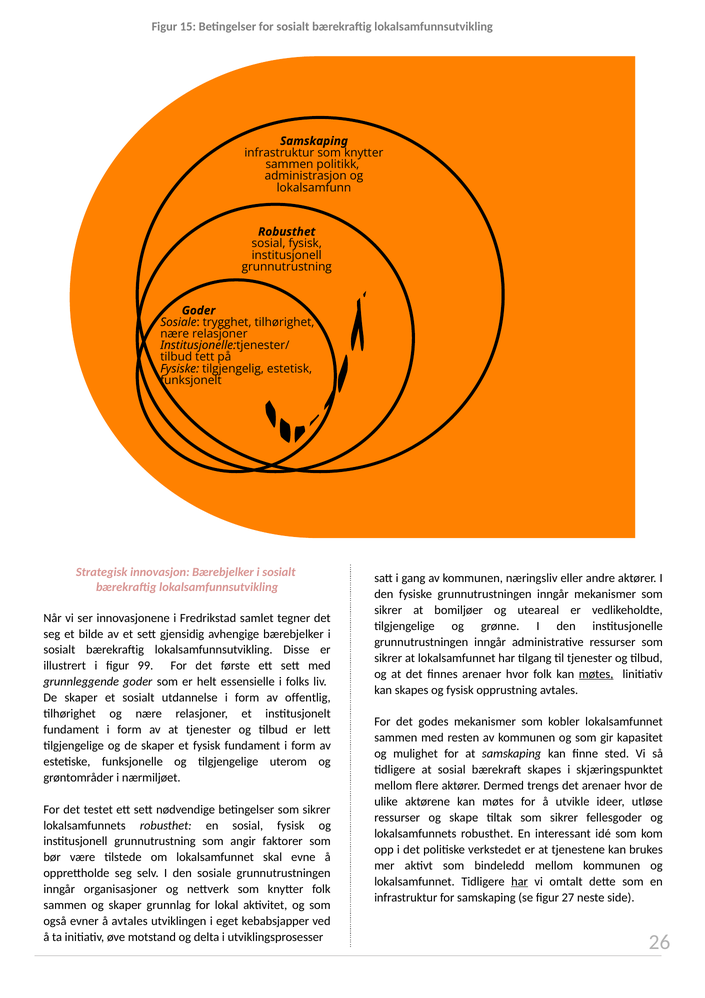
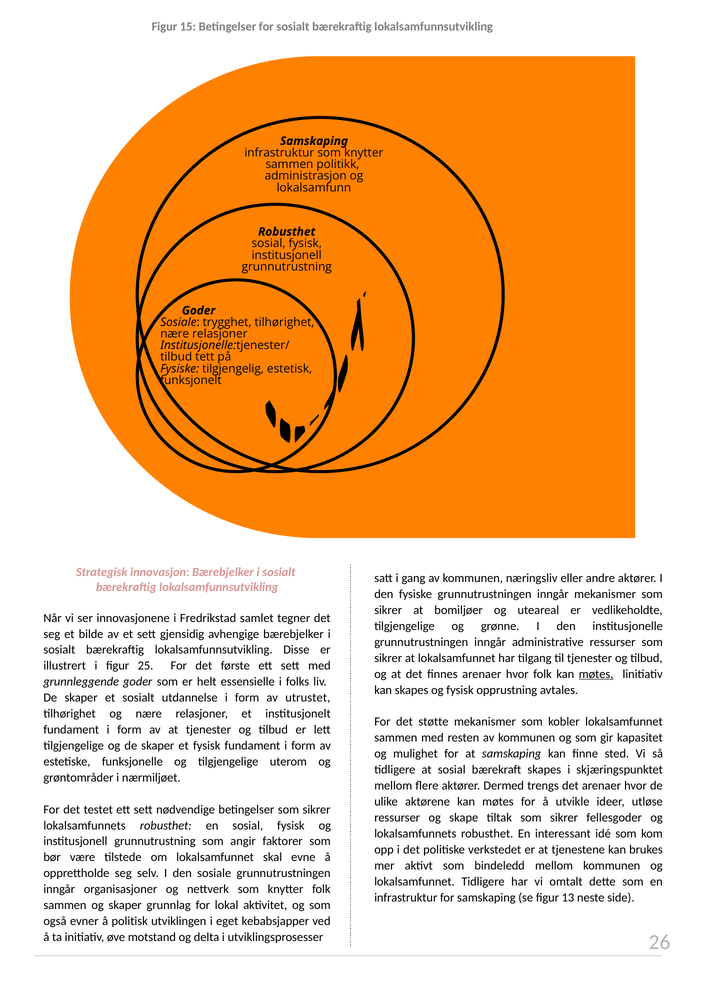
99: 99 -> 25 (146, 666)
offentlig: offentlig -> utrustet (308, 698)
godes: godes -> støtte (433, 722)
har underline: present -> none (520, 881)
27: 27 -> 13 (568, 897)
å avtales: avtales -> politisk (130, 921)
